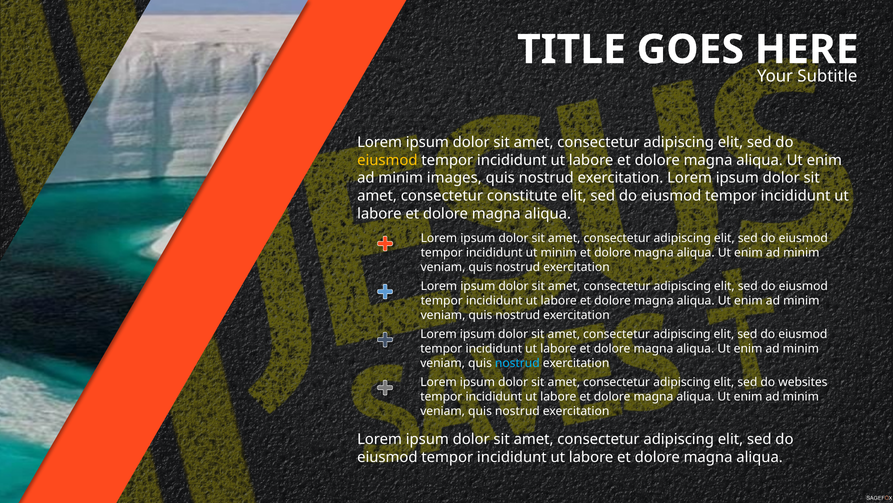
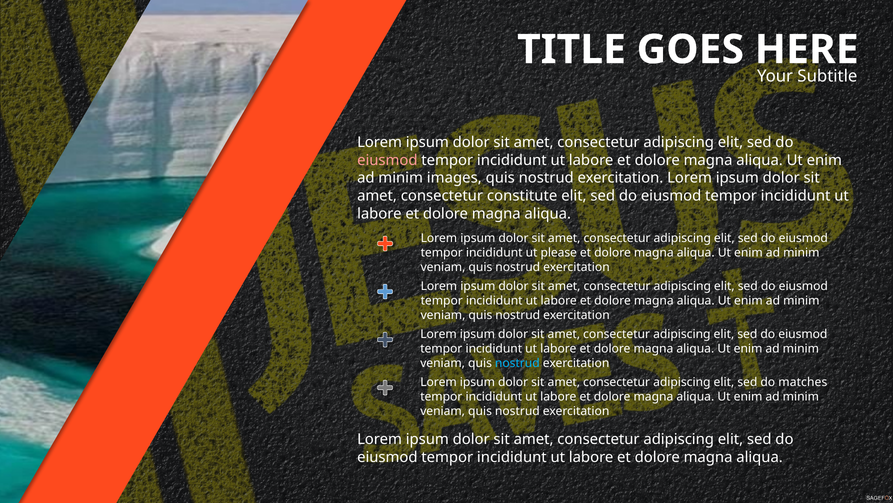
eiusmod colour: yellow -> pink (387, 160)
ut minim: minim -> please (559, 252)
websites: websites -> matches (803, 382)
